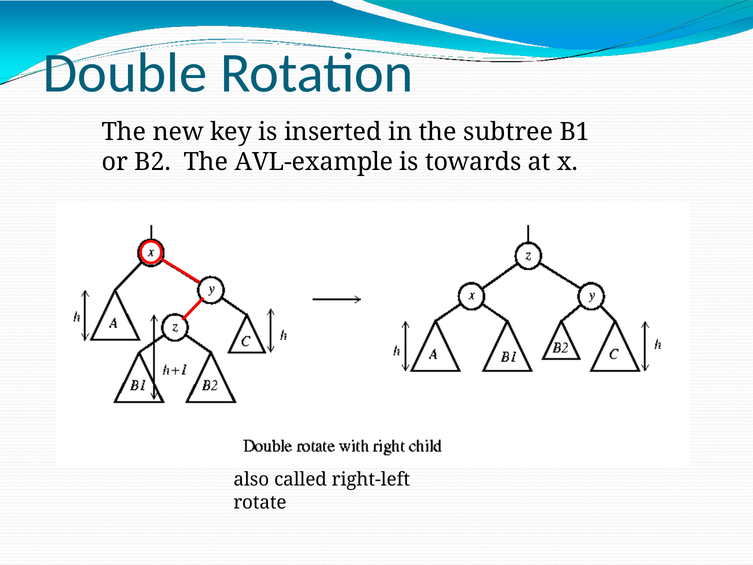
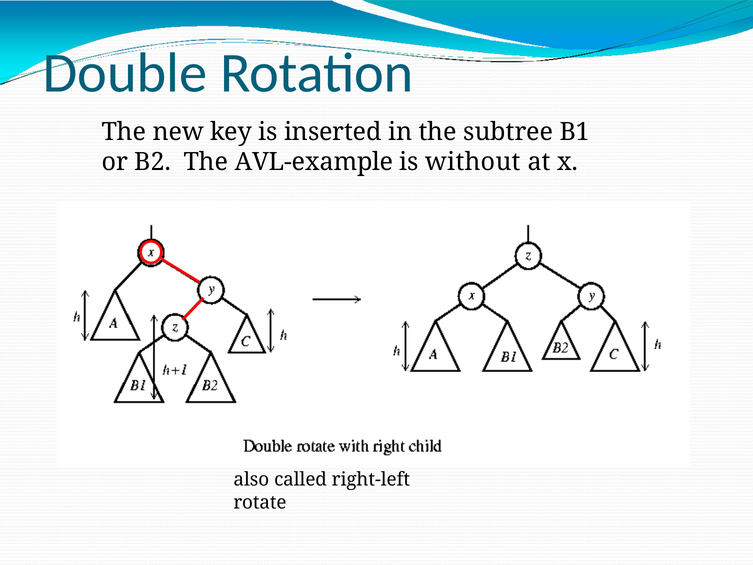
towards: towards -> without (473, 162)
